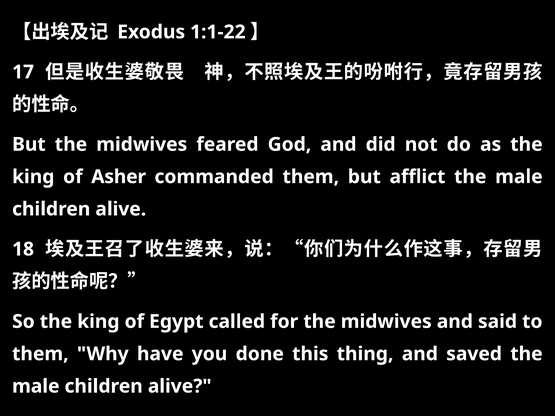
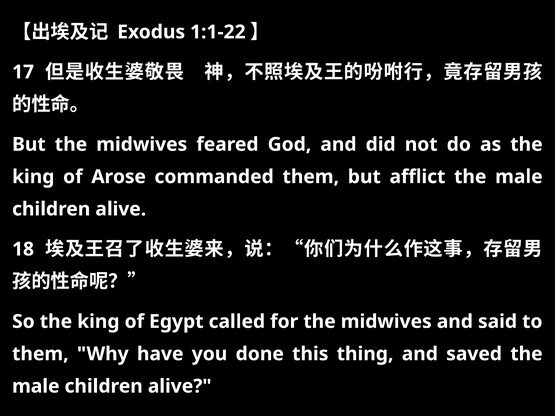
Asher: Asher -> Arose (119, 177)
